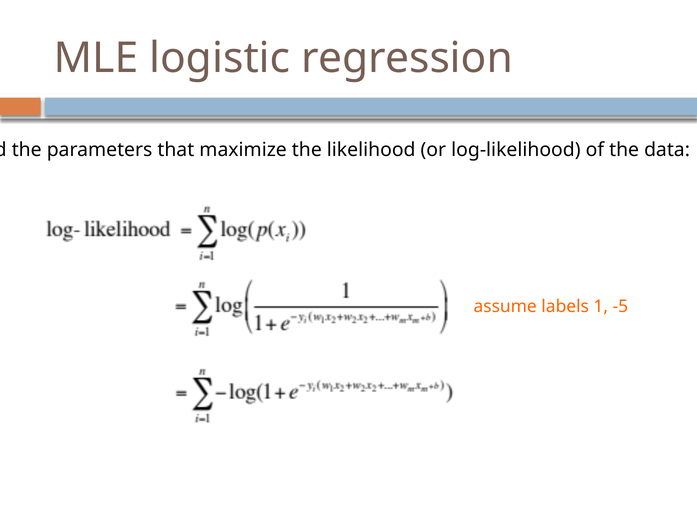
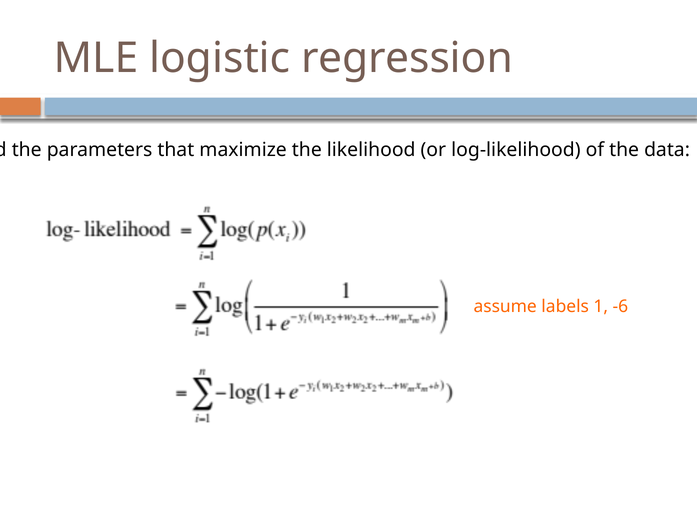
-5: -5 -> -6 (620, 306)
